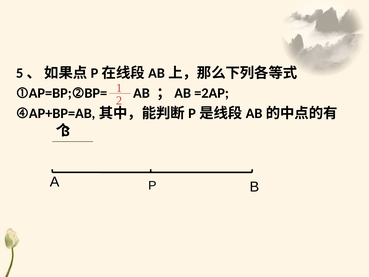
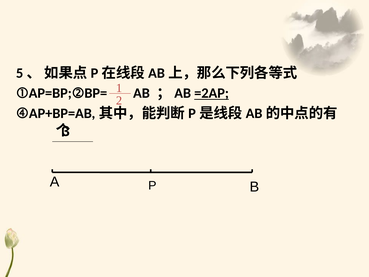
=2AP underline: none -> present (212, 93)
